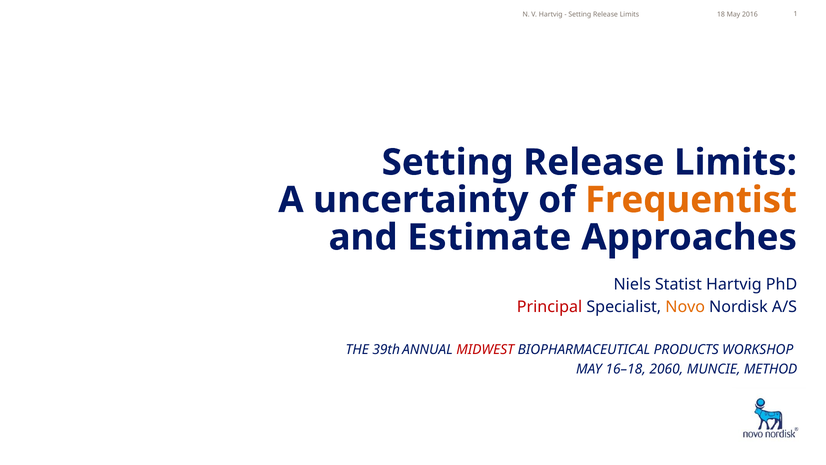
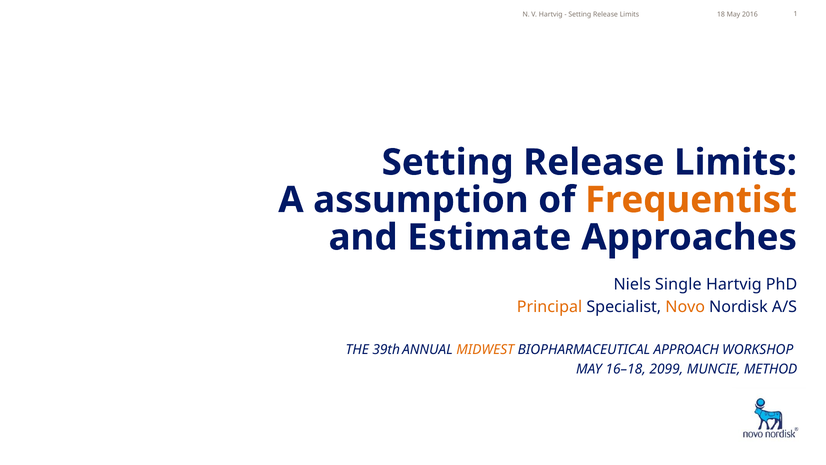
uncertainty: uncertainty -> assumption (421, 200)
Statist: Statist -> Single (678, 284)
Principal colour: red -> orange (549, 307)
MIDWEST colour: red -> orange (485, 350)
PRODUCTS: PRODUCTS -> APPROACH (686, 350)
2060: 2060 -> 2099 (666, 369)
